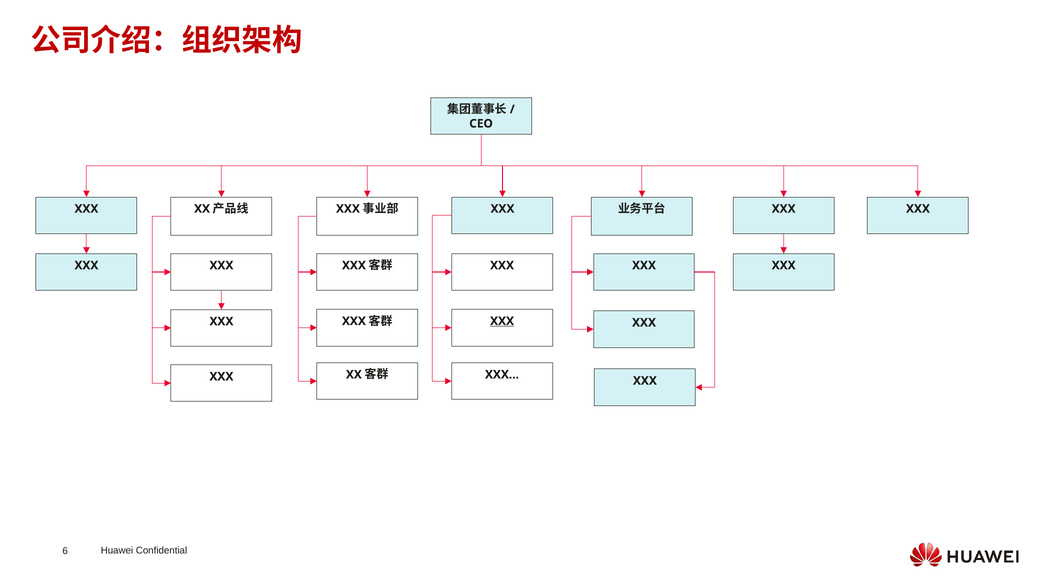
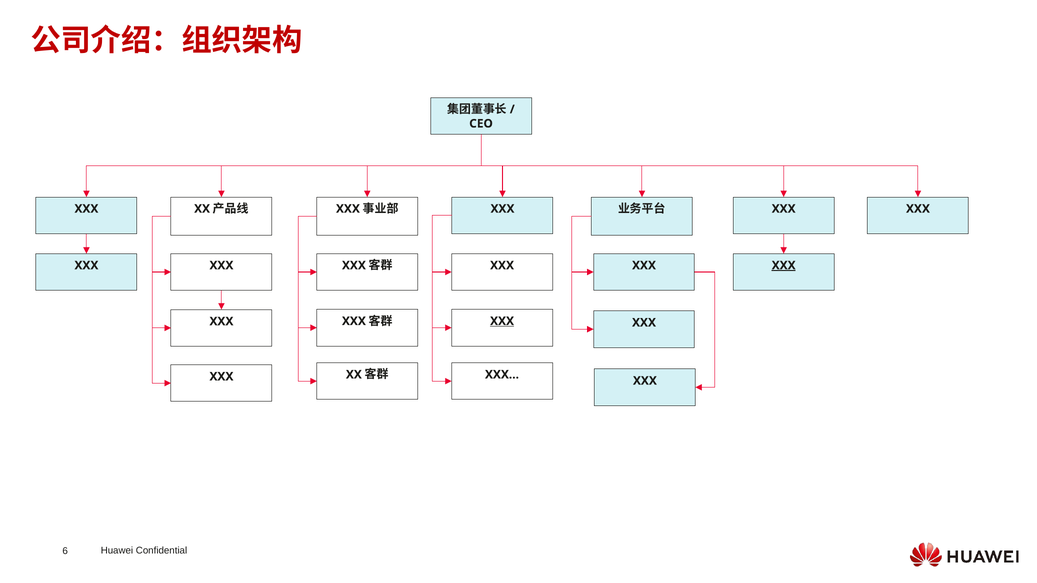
XXX underline: none -> present (784, 265)
